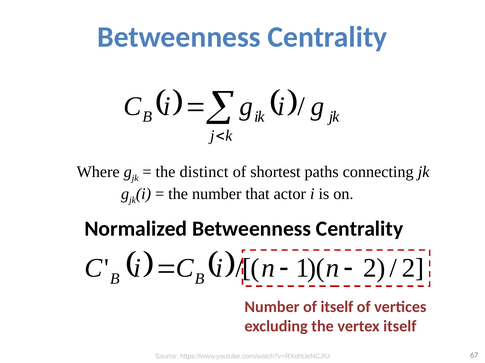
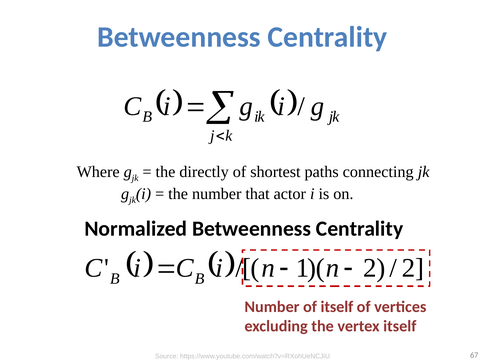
distinct: distinct -> directly (204, 172)
